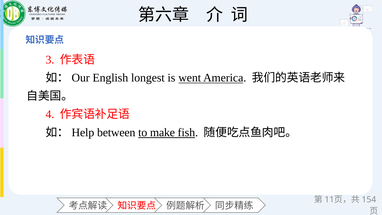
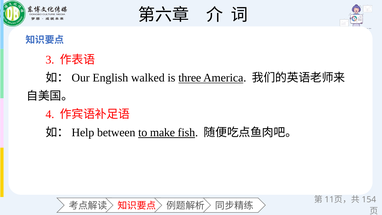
longest: longest -> walked (148, 78)
went: went -> three (190, 78)
